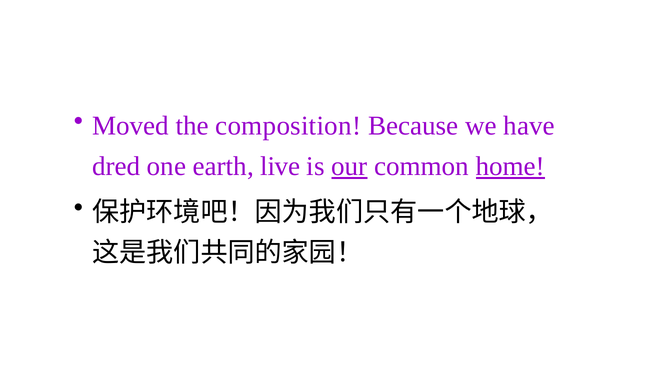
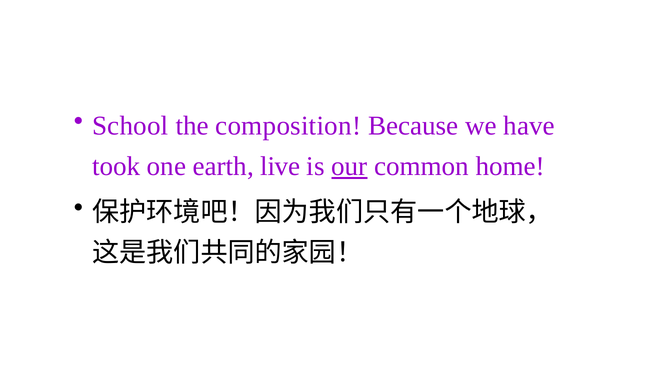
Moved: Moved -> School (130, 126)
dred: dred -> took (116, 166)
home underline: present -> none (510, 166)
